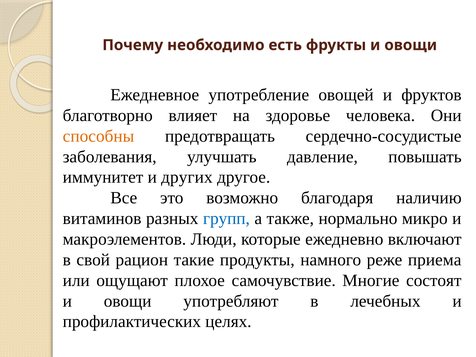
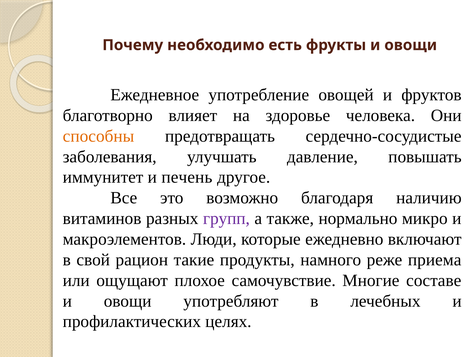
других: других -> печень (187, 177)
групп colour: blue -> purple (226, 219)
состоят: состоят -> составе (434, 280)
